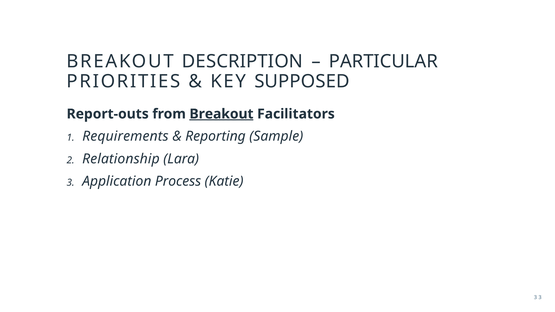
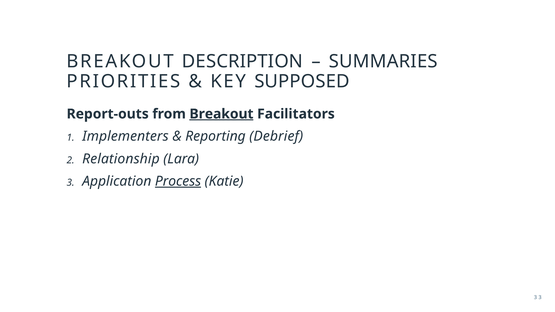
PARTICULAR: PARTICULAR -> SUMMARIES (383, 61)
Requirements: Requirements -> Implementers (125, 136)
Sample: Sample -> Debrief (276, 136)
Process underline: none -> present (178, 181)
